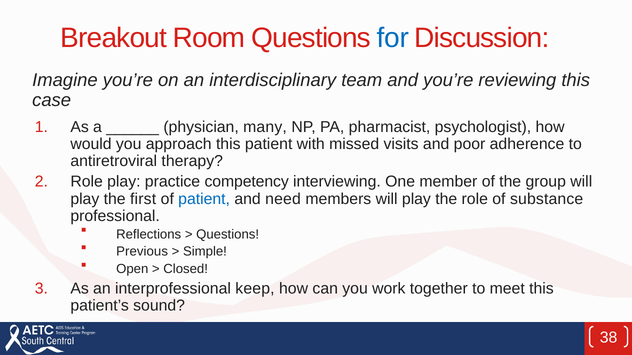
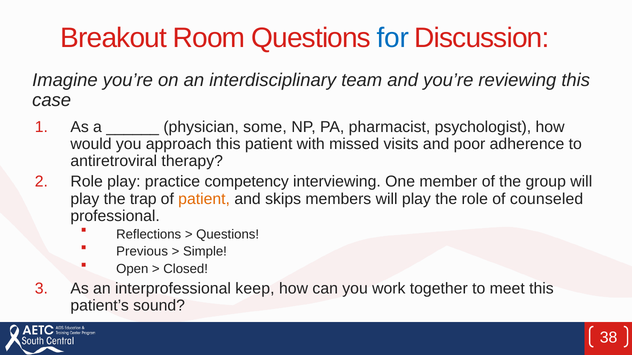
many: many -> some (265, 127)
first: first -> trap (143, 199)
patient colour: blue -> orange (204, 199)
need: need -> skips (283, 199)
substance: substance -> counseled (547, 199)
